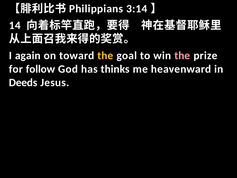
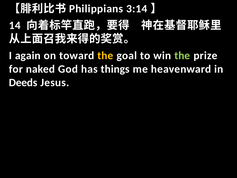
the colour: pink -> light green (182, 56)
follow: follow -> naked (40, 69)
thinks: thinks -> things (115, 69)
